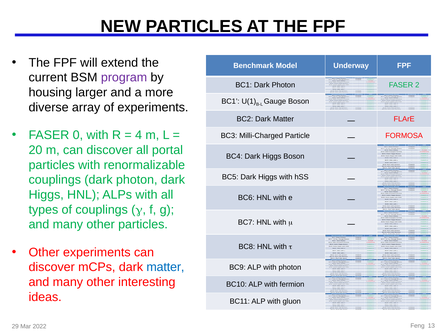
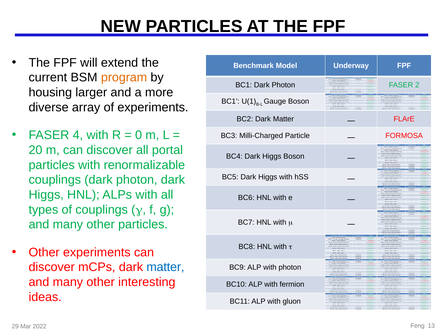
program colour: purple -> orange (124, 77)
0: 0 -> 4 (78, 135)
4: 4 -> 0 (139, 135)
